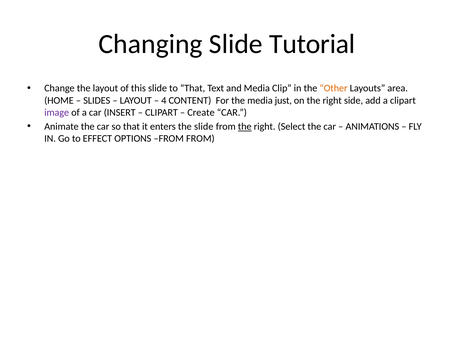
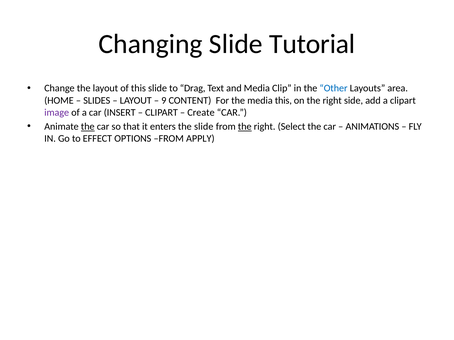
to That: That -> Drag (193, 88)
Other colour: orange -> blue (334, 88)
4: 4 -> 9 (164, 101)
media just: just -> this (283, 101)
the underline: none -> present (88, 127)
FROM FROM: FROM -> APPLY (200, 139)
